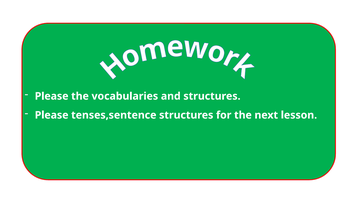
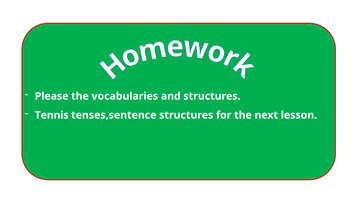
Please: Please -> Tennis (52, 115)
